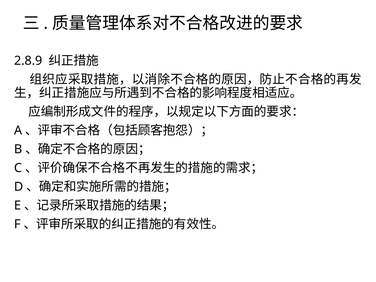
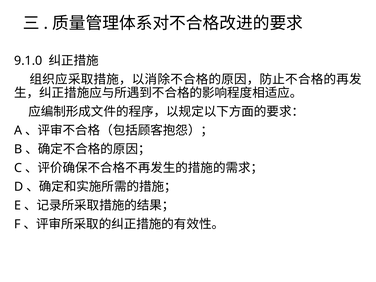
2.8.9: 2.8.9 -> 9.1.0 (28, 61)
